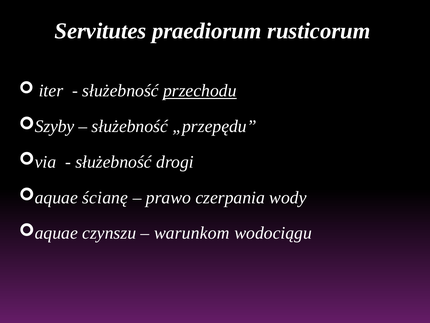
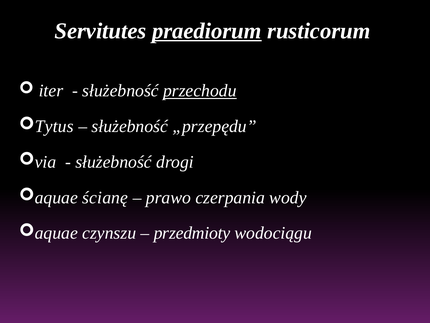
praediorum underline: none -> present (207, 31)
Szyby: Szyby -> Tytus (54, 126)
warunkom: warunkom -> przedmioty (192, 233)
